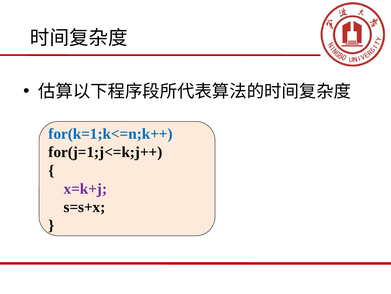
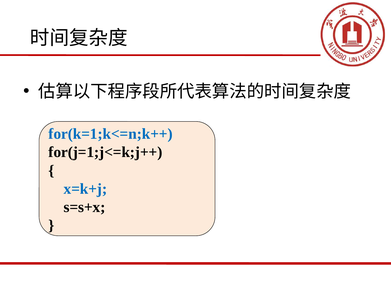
x=k+j colour: purple -> blue (85, 188)
